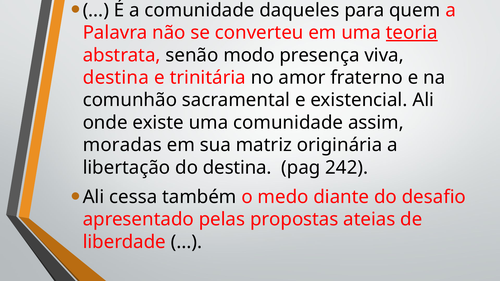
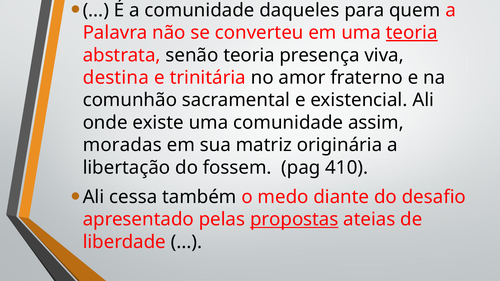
senão modo: modo -> teoria (249, 55)
do destina: destina -> fossem (237, 168)
242: 242 -> 410 (347, 168)
propostas underline: none -> present (294, 220)
